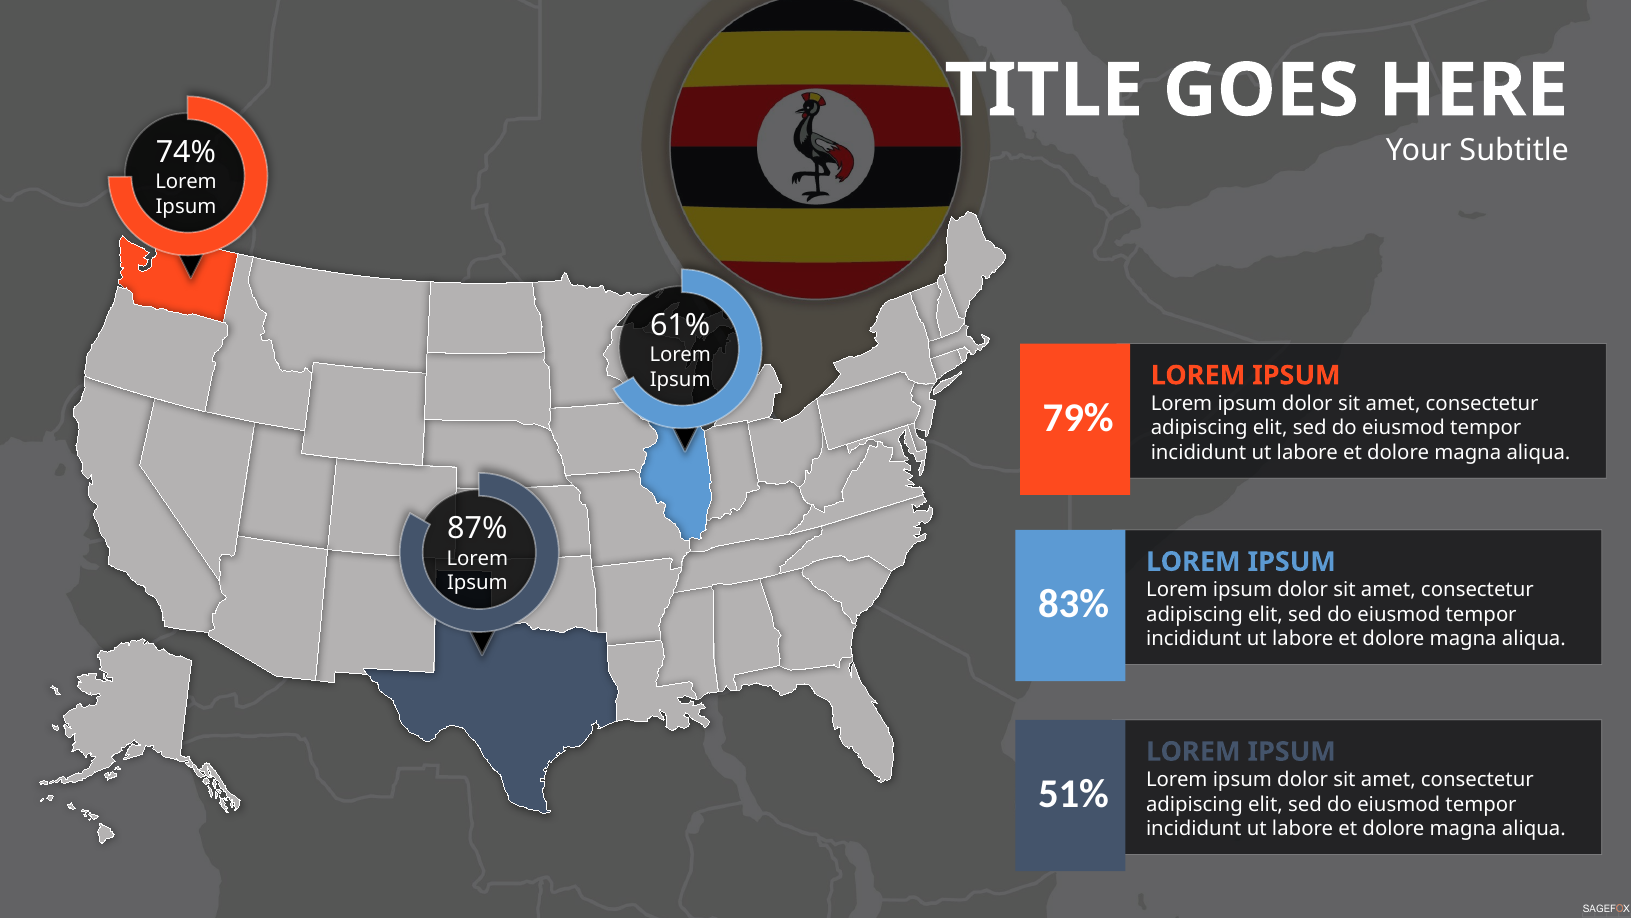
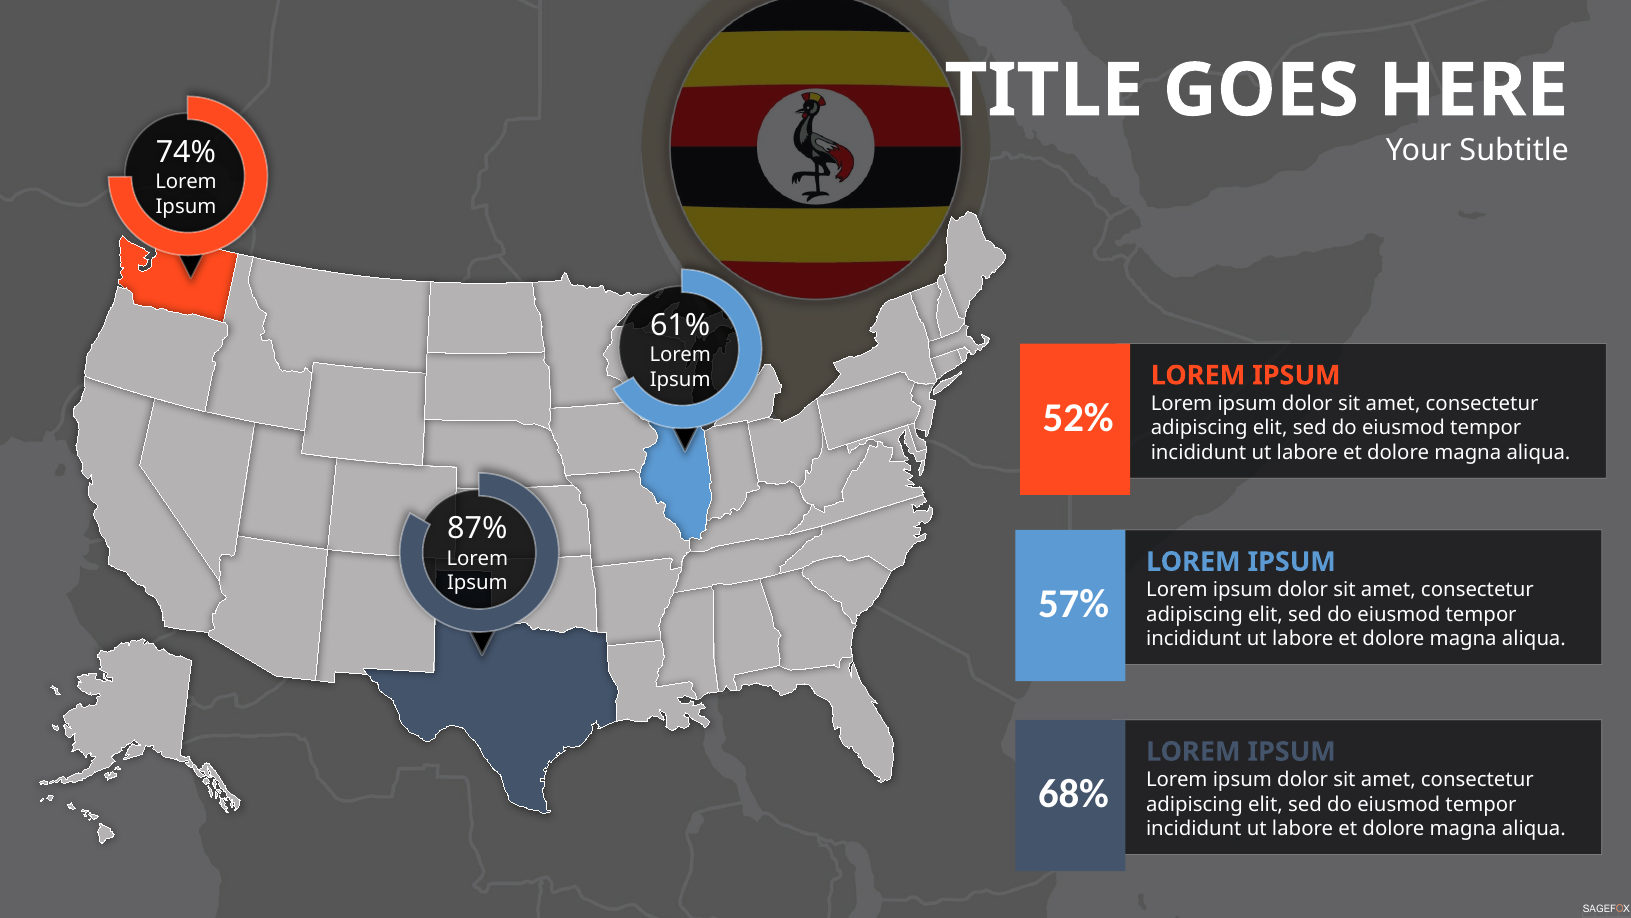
79%: 79% -> 52% (1078, 418)
83%: 83% -> 57% (1074, 604)
51%: 51% -> 68% (1073, 794)
